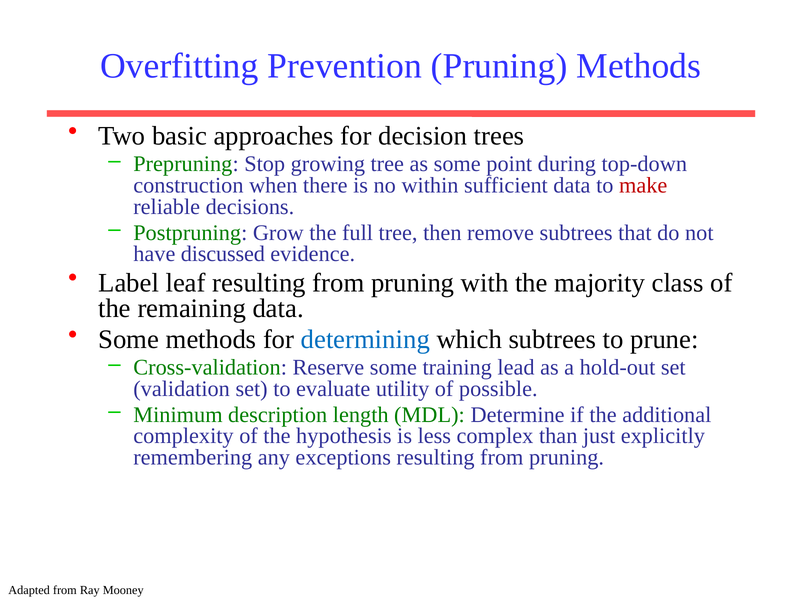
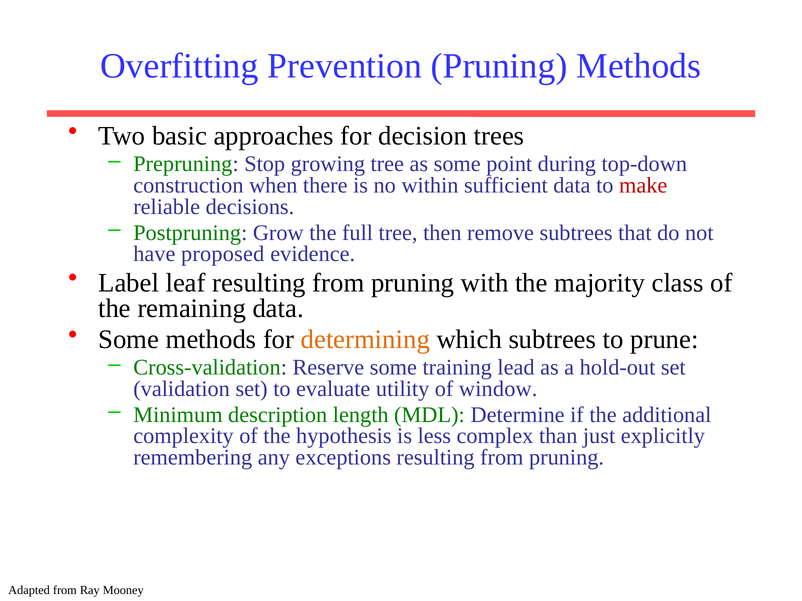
discussed: discussed -> proposed (223, 254)
determining colour: blue -> orange (365, 340)
possible: possible -> window (498, 389)
